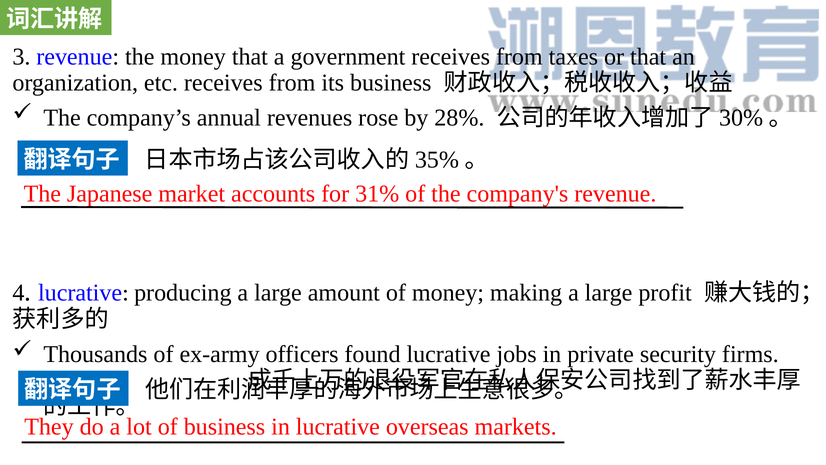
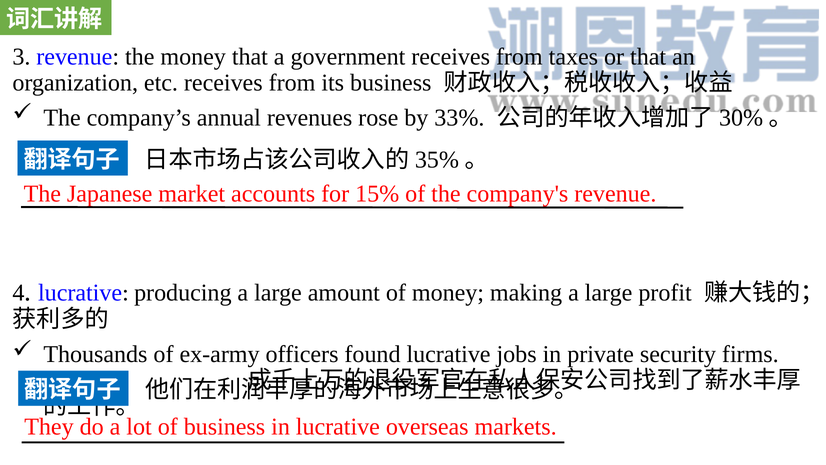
28%: 28% -> 33% (459, 117)
31%: 31% -> 15% (377, 194)
